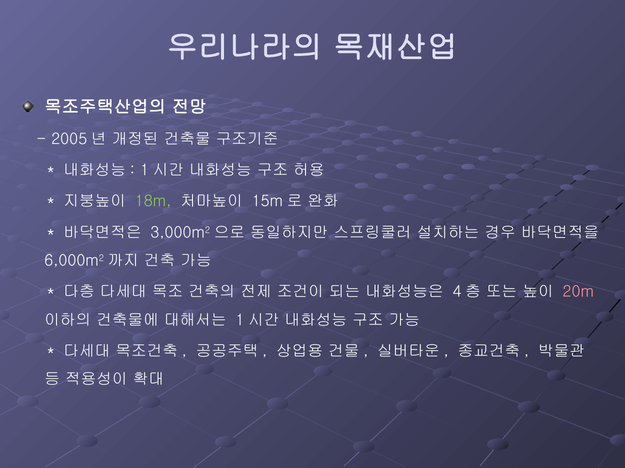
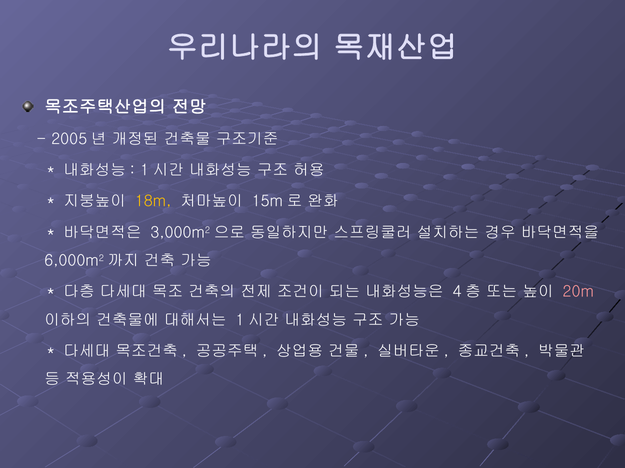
18m colour: light green -> yellow (153, 202)
